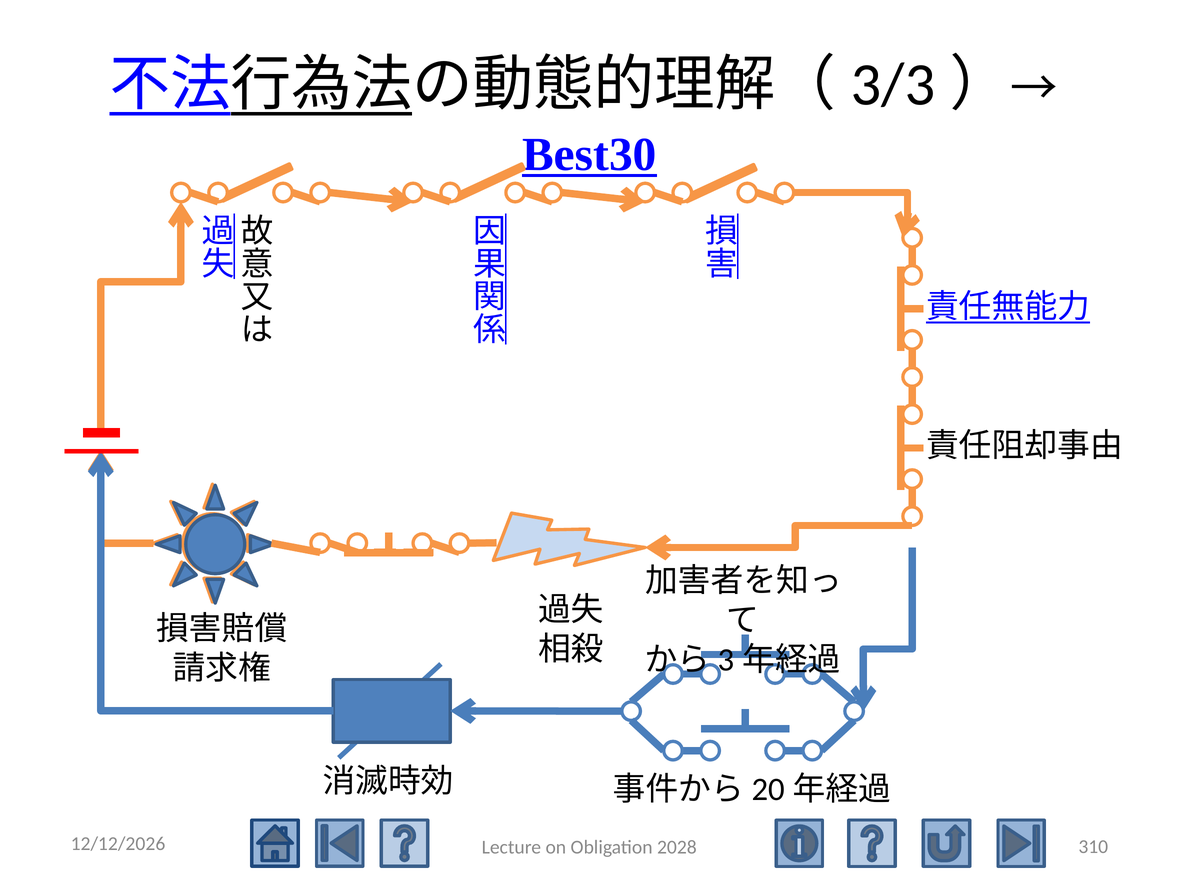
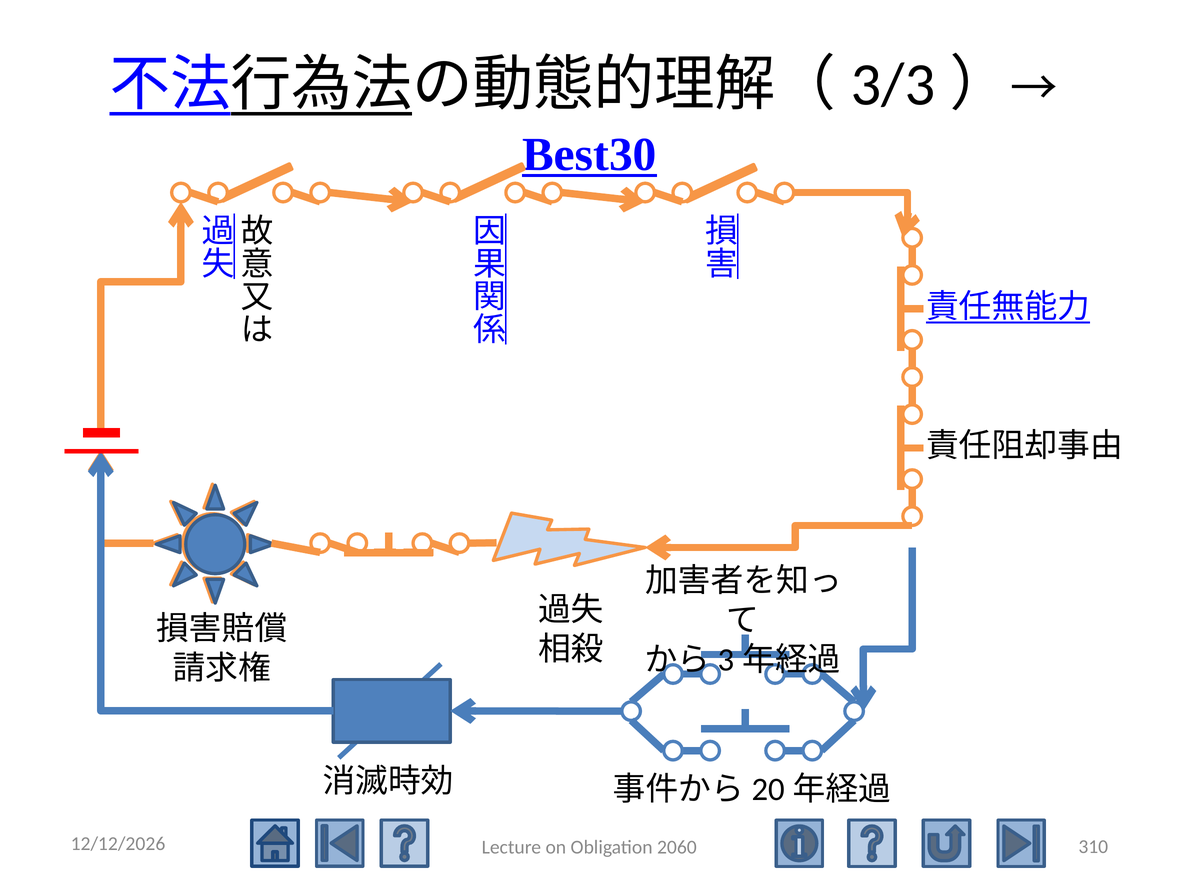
2028: 2028 -> 2060 (677, 847)
